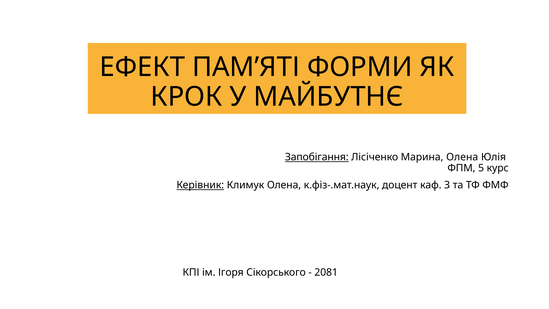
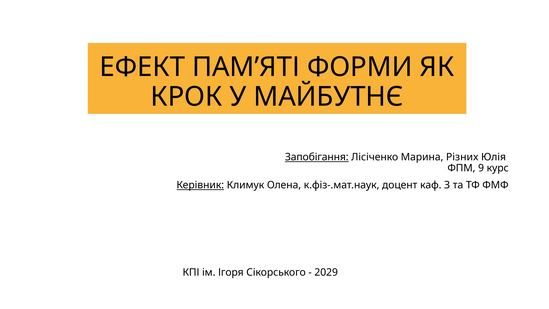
Марина Олена: Олена -> Різних (462, 157)
5: 5 -> 9 (481, 168)
2081: 2081 -> 2029 (326, 272)
